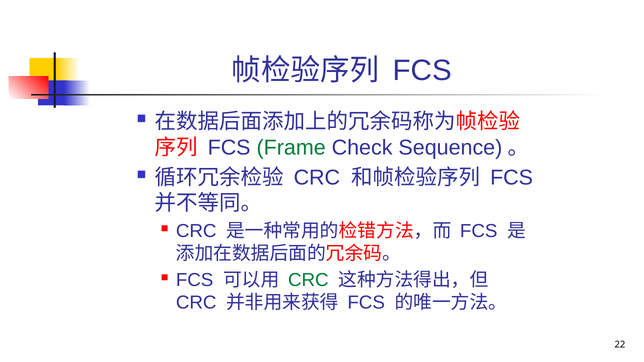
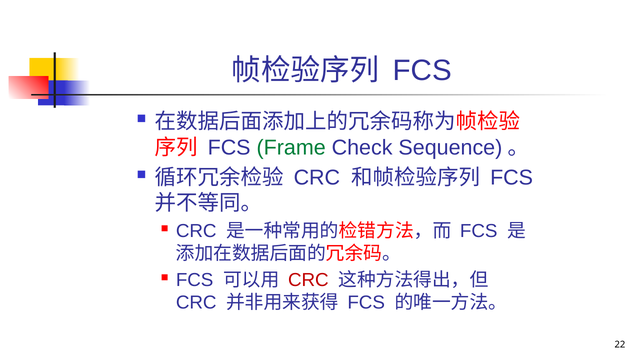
CRC colour: green -> red (308, 280)
